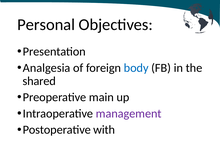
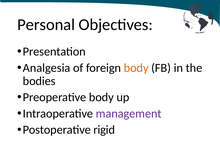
body colour: blue -> orange (136, 68)
shared: shared -> bodies (39, 81)
Preoperative main: main -> body (101, 97)
with: with -> rigid (104, 130)
